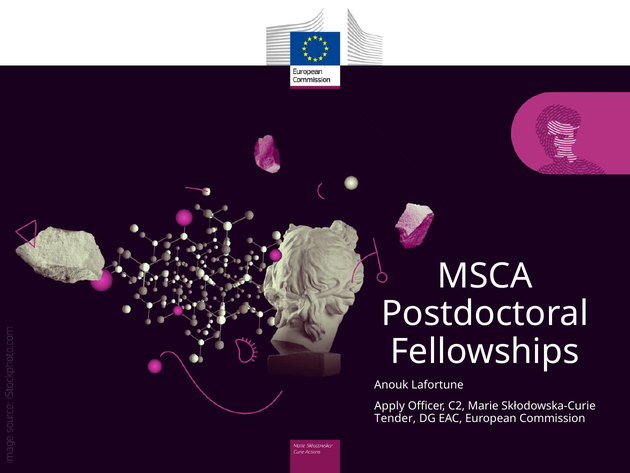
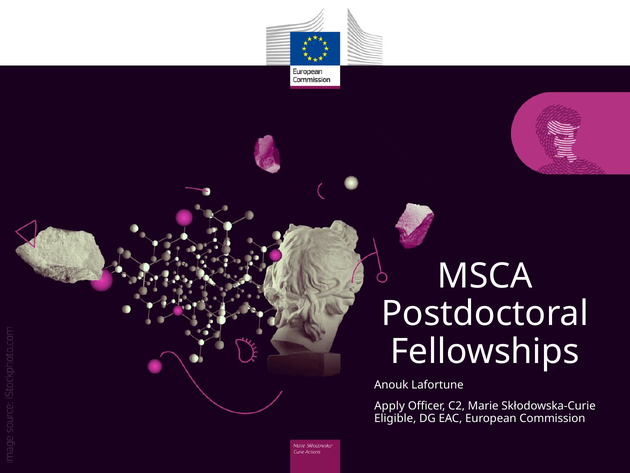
Tender: Tender -> Eligible (395, 418)
